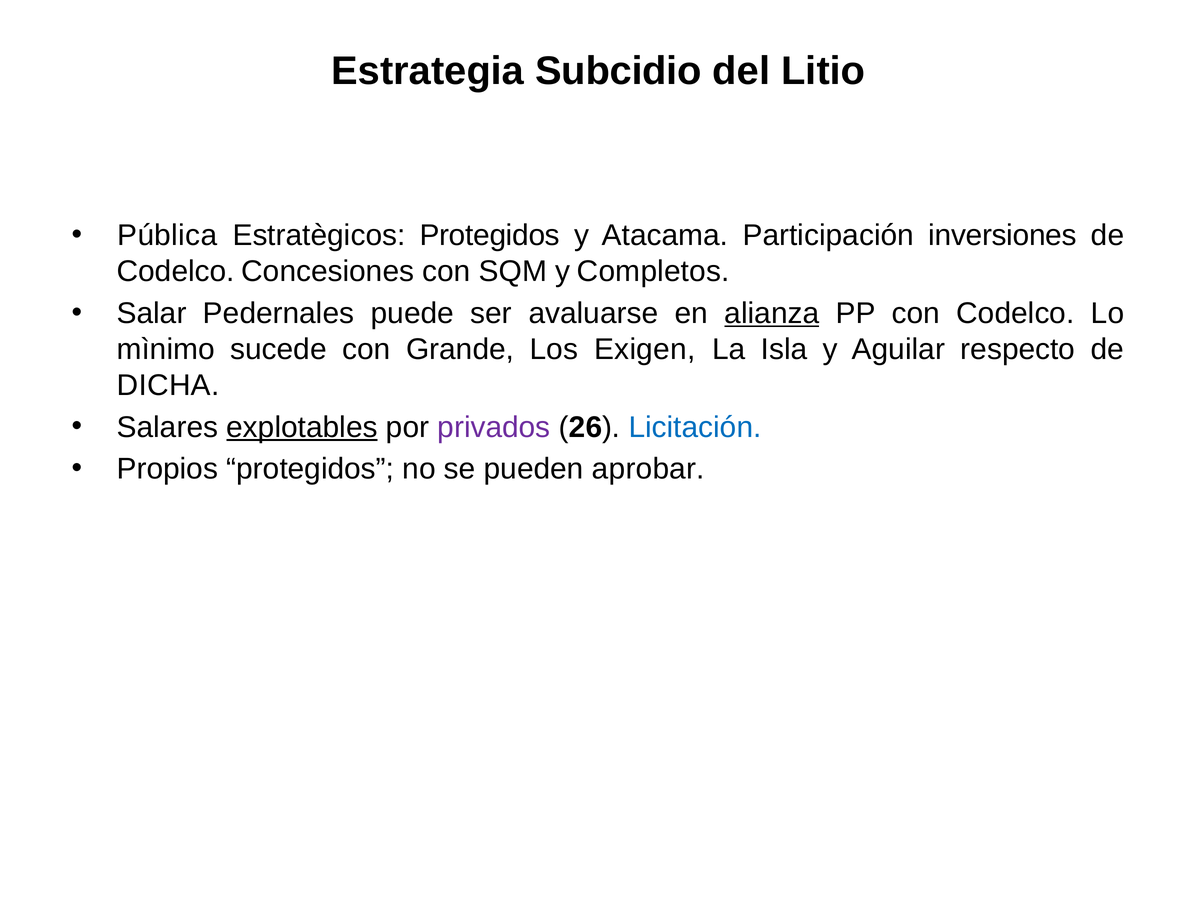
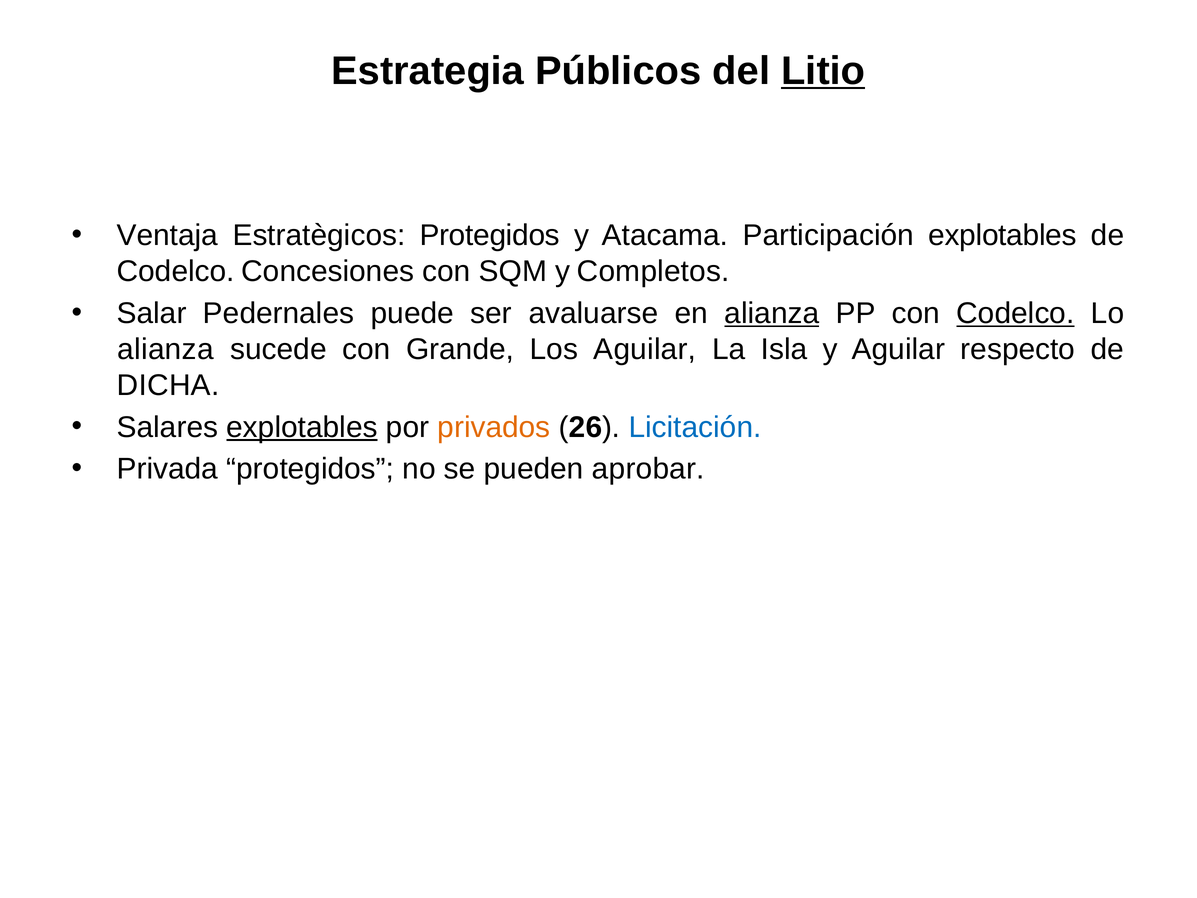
Subcidio: Subcidio -> Públicos (618, 71)
Litio underline: none -> present (823, 71)
Pública: Pública -> Ventaja (167, 236)
Participación inversiones: inversiones -> explotables (1003, 236)
Codelco underline: none -> present (1015, 313)
mìnimo: mìnimo -> alianza (166, 349)
Los Exigen: Exigen -> Aguilar (645, 349)
privados colour: purple -> orange (494, 427)
Propios: Propios -> Privada (167, 469)
